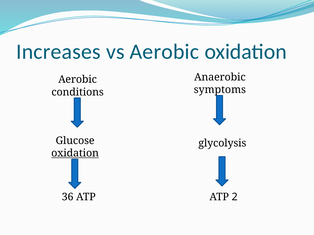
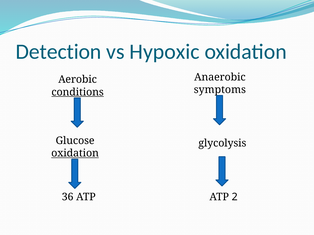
Increases: Increases -> Detection (59, 52)
vs Aerobic: Aerobic -> Hypoxic (165, 52)
conditions underline: none -> present (78, 92)
